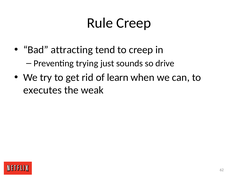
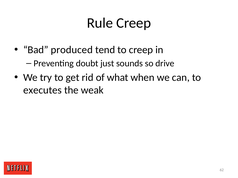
attracting: attracting -> produced (72, 50)
trying: trying -> doubt (87, 64)
learn: learn -> what (118, 78)
